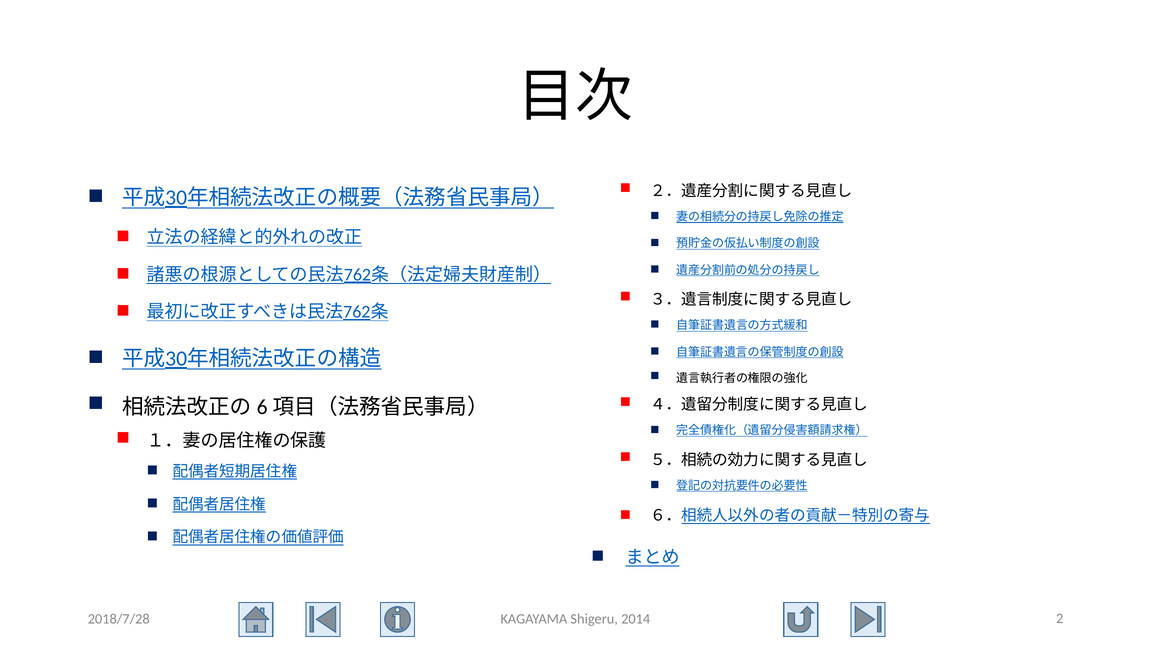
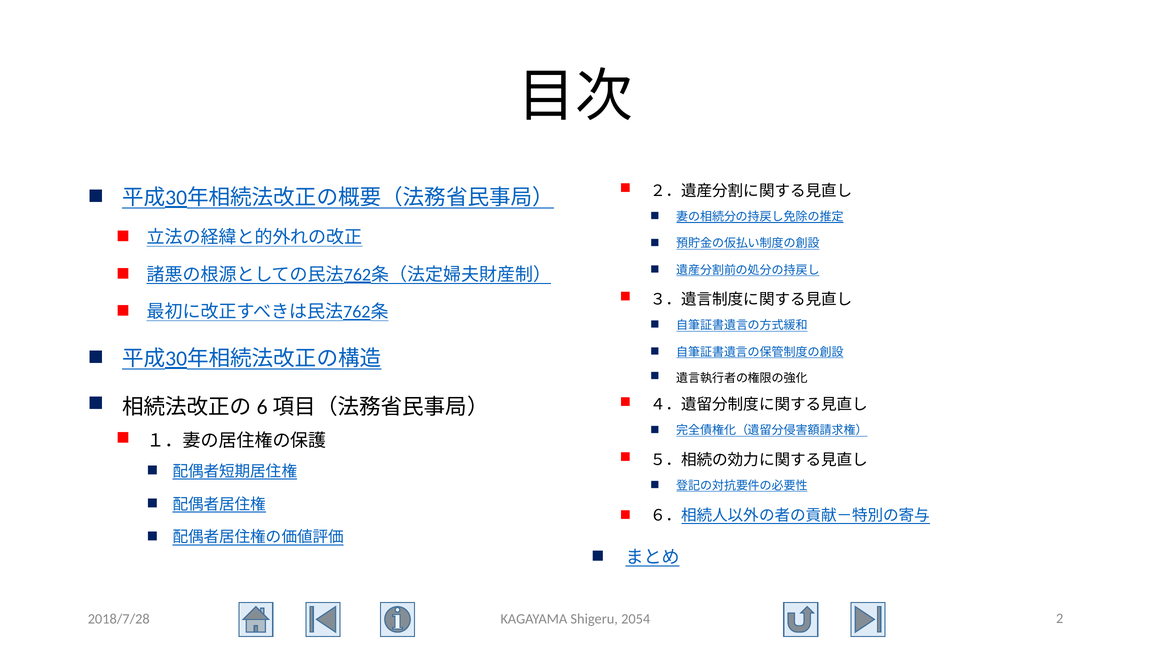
2014: 2014 -> 2054 (636, 618)
